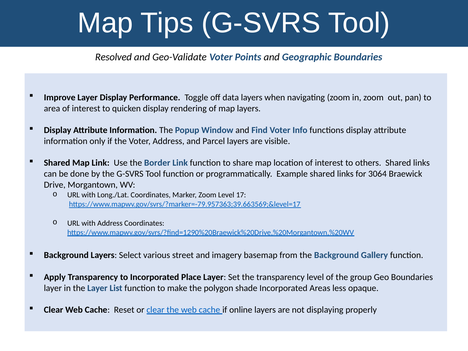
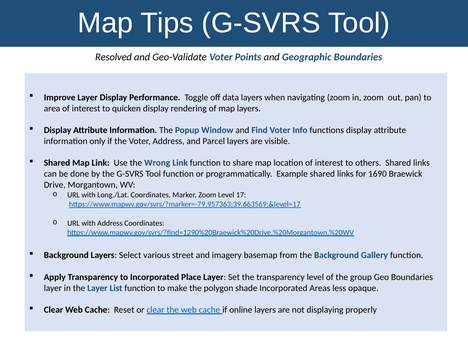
Border: Border -> Wrong (157, 163)
3064: 3064 -> 1690 (377, 174)
